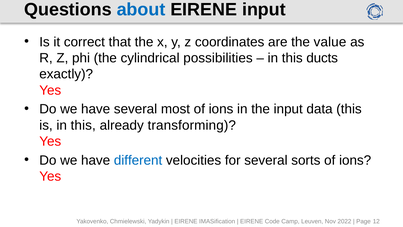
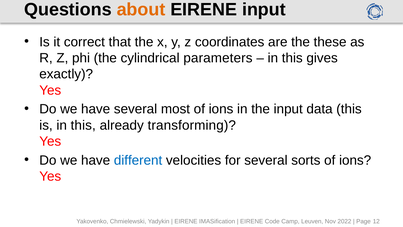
about colour: blue -> orange (141, 10)
value: value -> these (330, 42)
possibilities: possibilities -> parameters (218, 58)
ducts: ducts -> gives (322, 58)
